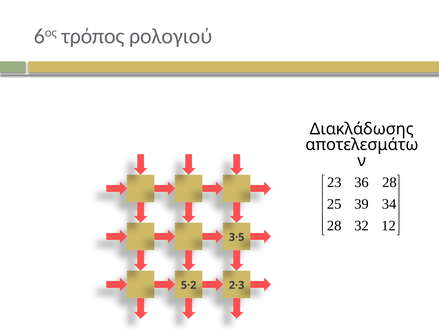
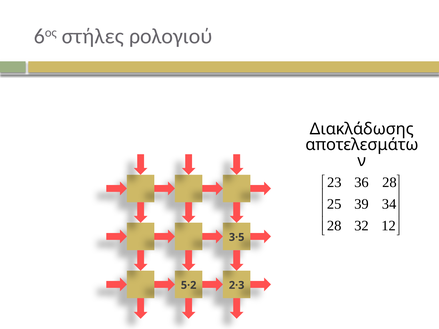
τρόπος: τρόπος -> στήλες (93, 36)
